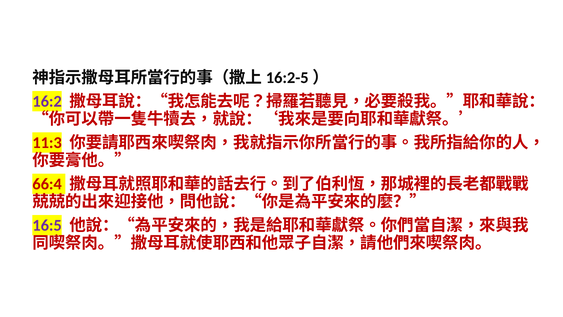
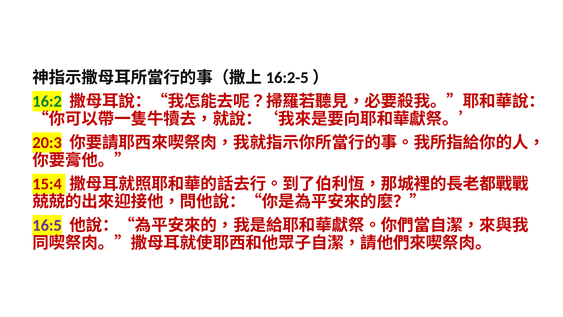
16:2 colour: purple -> green (47, 101)
11:3: 11:3 -> 20:3 (47, 143)
66:4: 66:4 -> 15:4 (47, 184)
